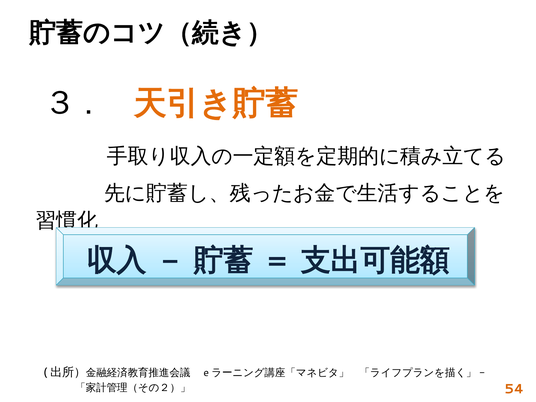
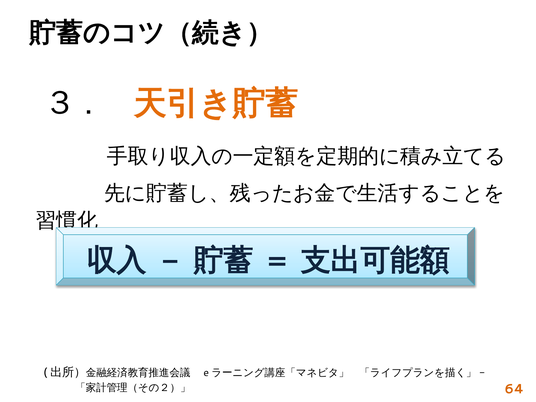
54: 54 -> 64 (514, 389)
